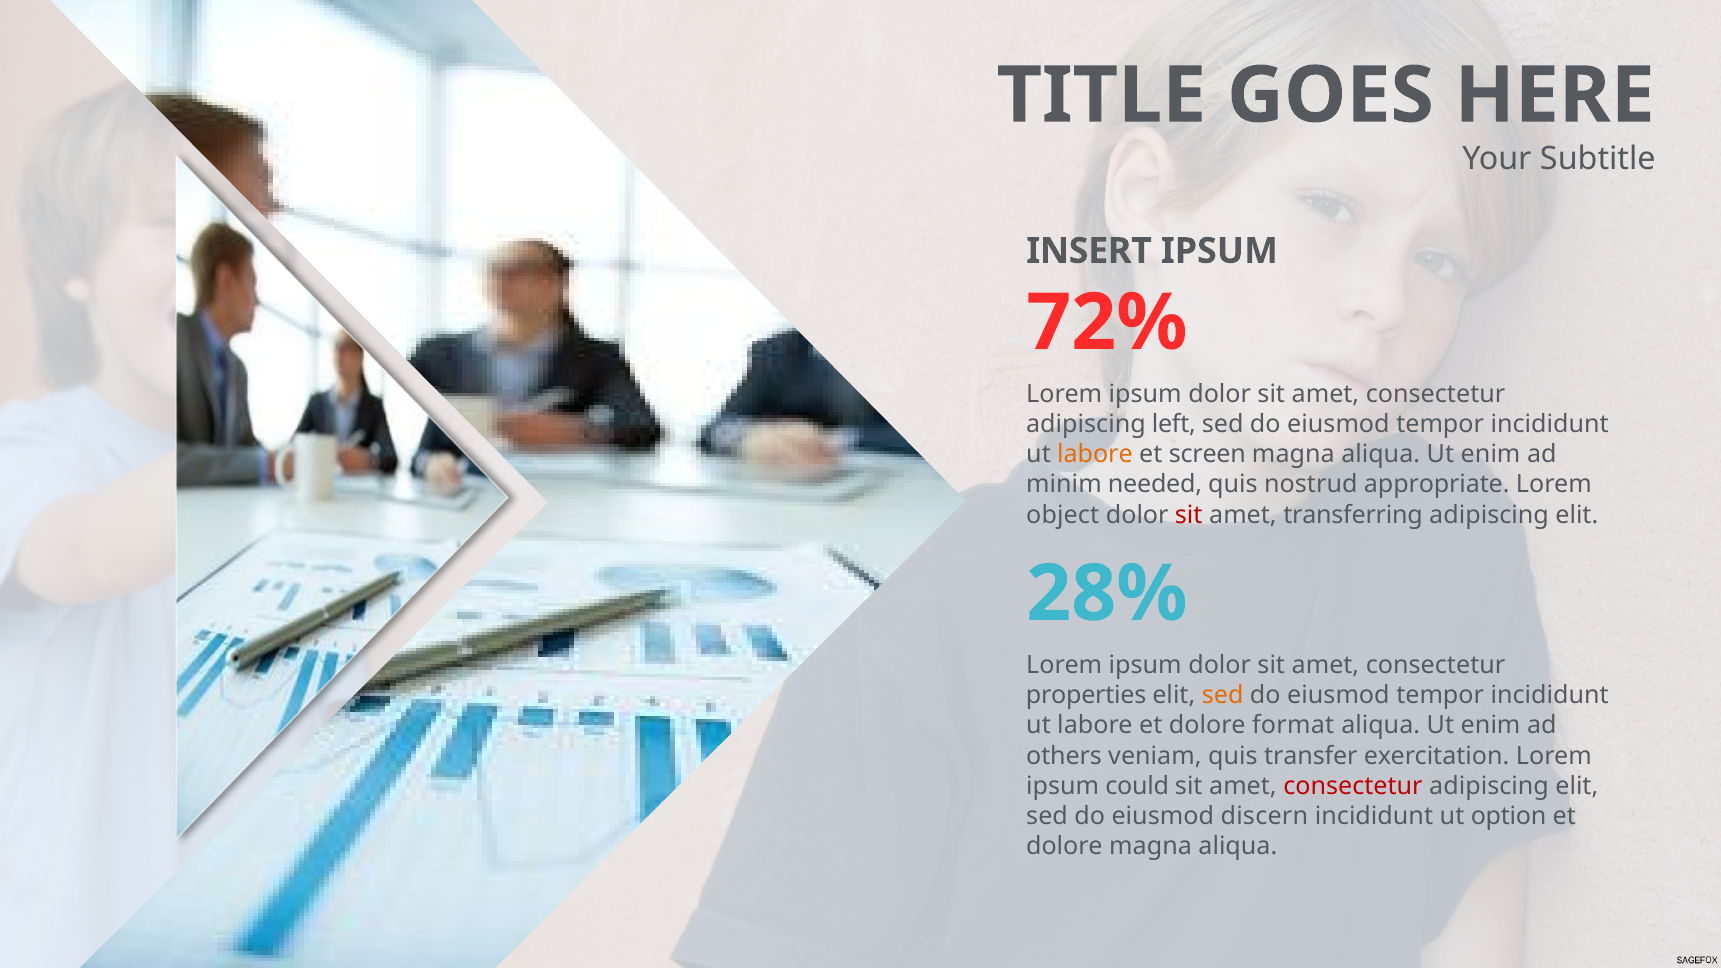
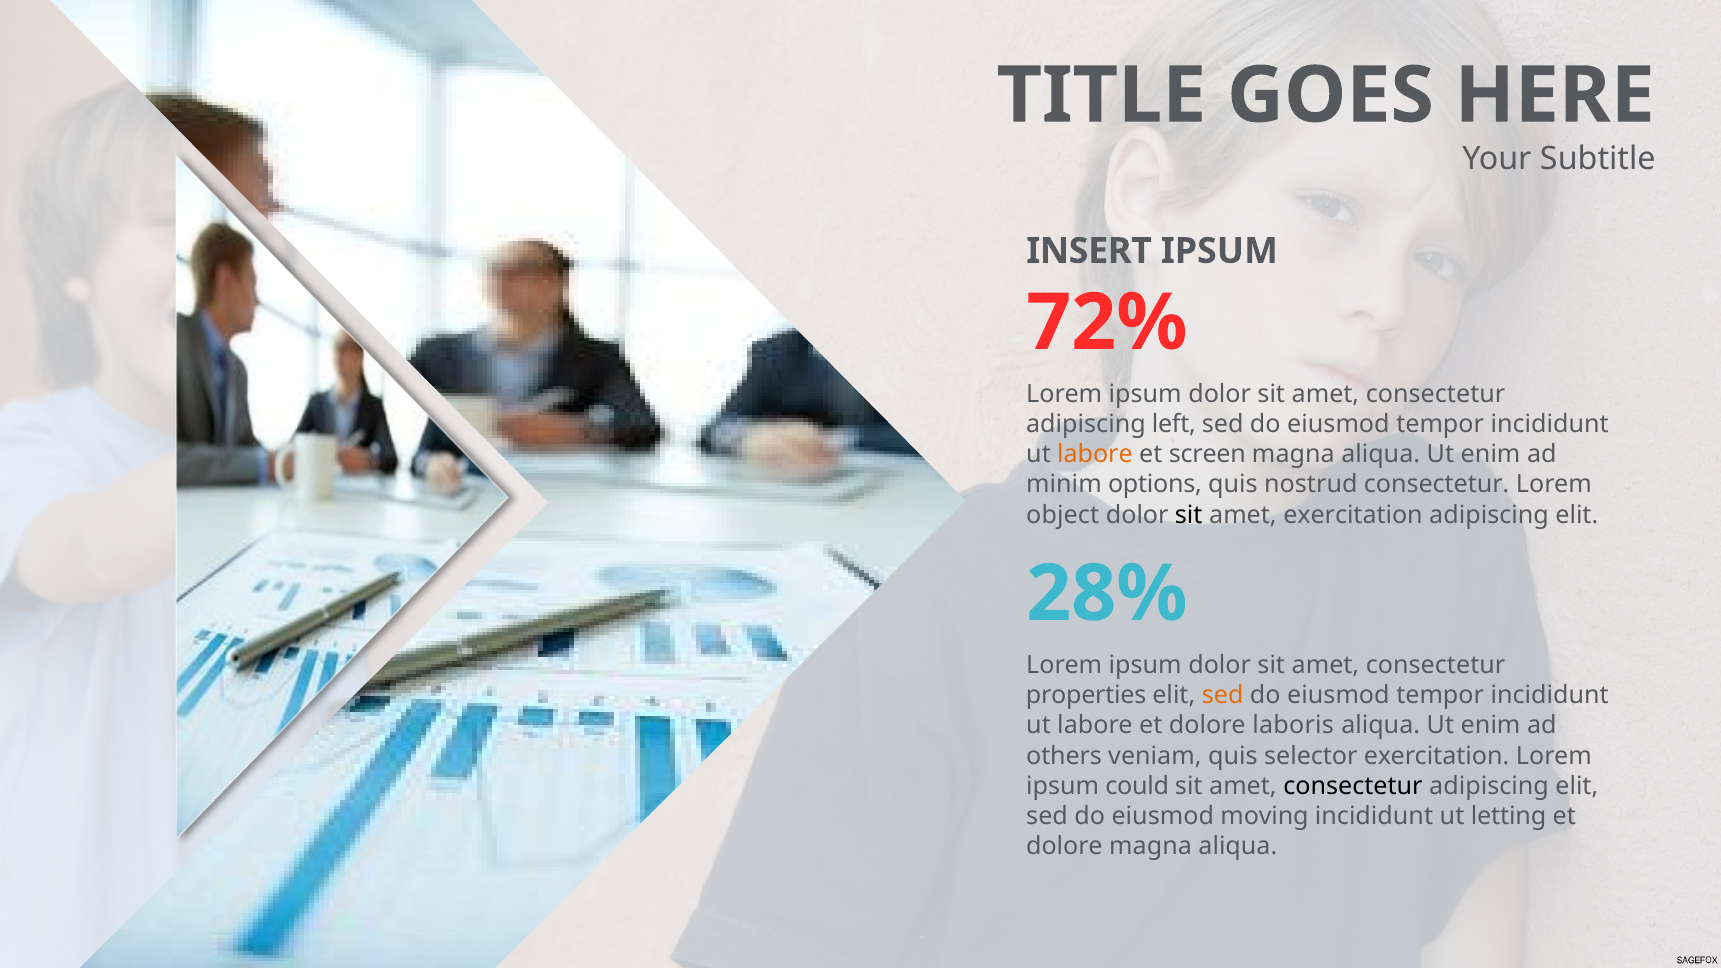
needed: needed -> options (1155, 485)
nostrud appropriate: appropriate -> consectetur (1437, 485)
sit colour: red -> black (1189, 515)
amet transferring: transferring -> exercitation (1353, 515)
format: format -> laboris (1293, 726)
transfer: transfer -> selector (1311, 756)
consectetur colour: red -> black (1353, 786)
discern: discern -> moving (1265, 816)
option: option -> letting (1509, 816)
